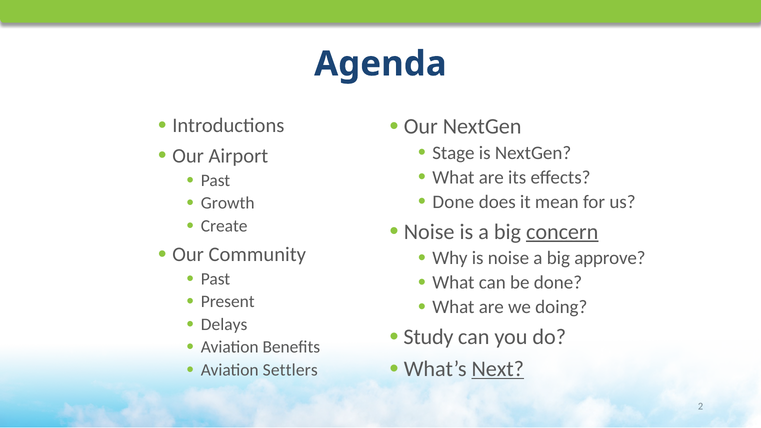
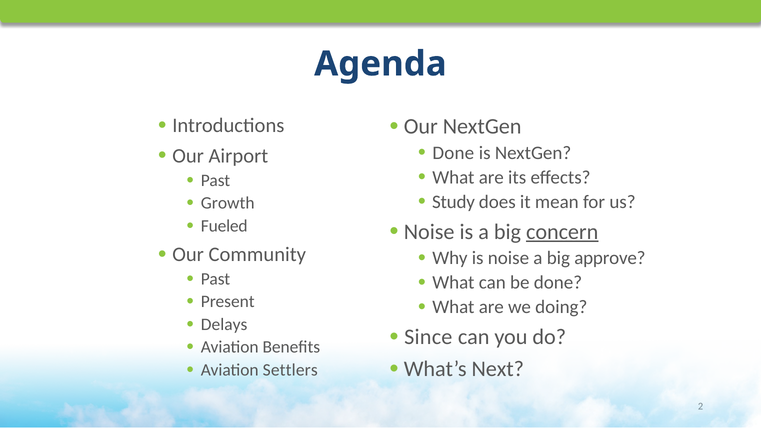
Stage: Stage -> Done (453, 153)
Done: Done -> Study (453, 202)
Create: Create -> Fueled (224, 226)
Study: Study -> Since (428, 337)
Next underline: present -> none (498, 369)
